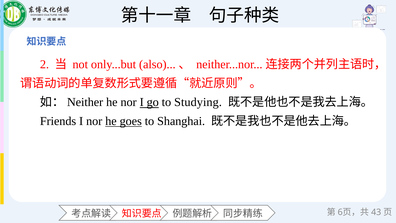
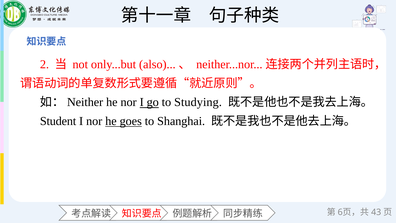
Friends: Friends -> Student (58, 121)
